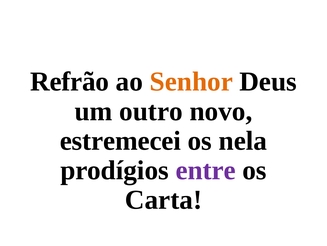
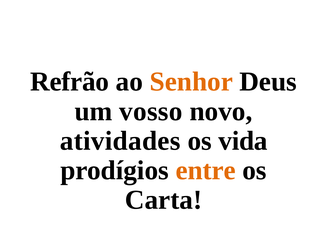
outro: outro -> vosso (151, 111)
estremecei: estremecei -> atividades (120, 140)
nela: nela -> vida (243, 140)
entre colour: purple -> orange (206, 170)
